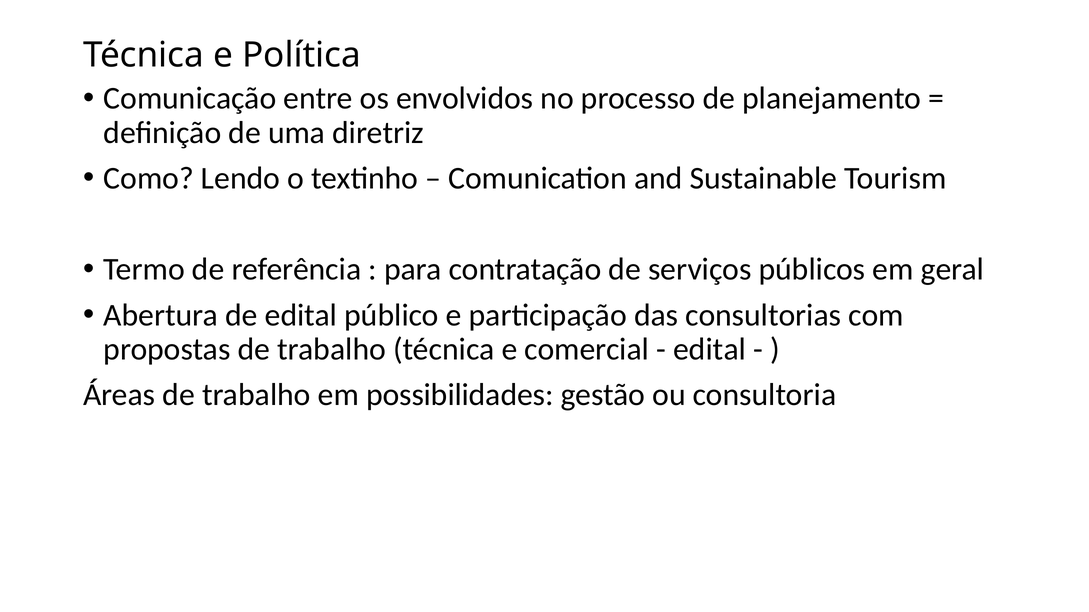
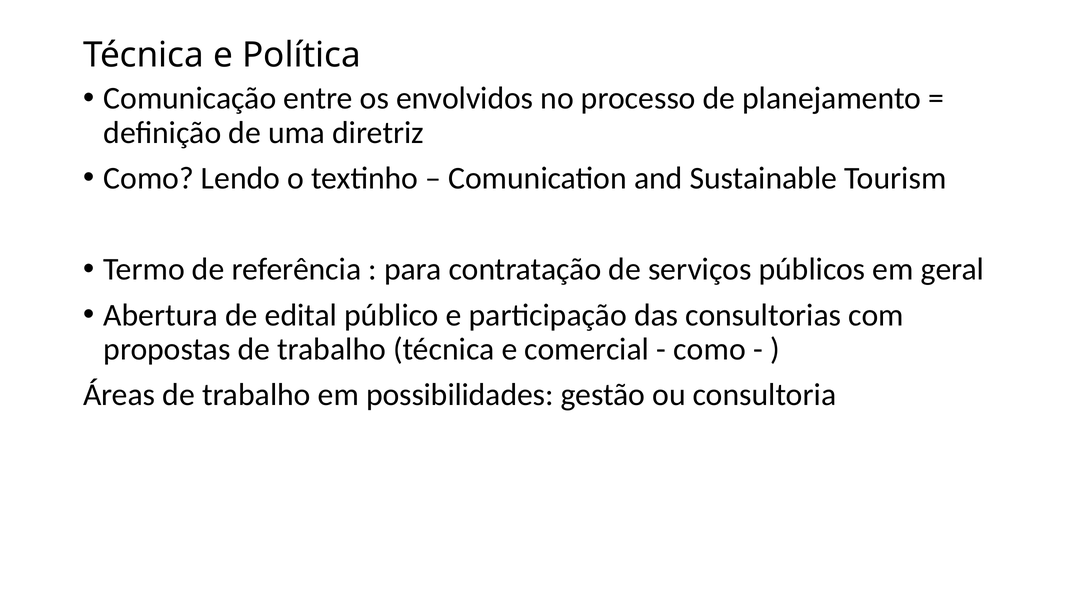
edital: edital -> como (710, 350)
